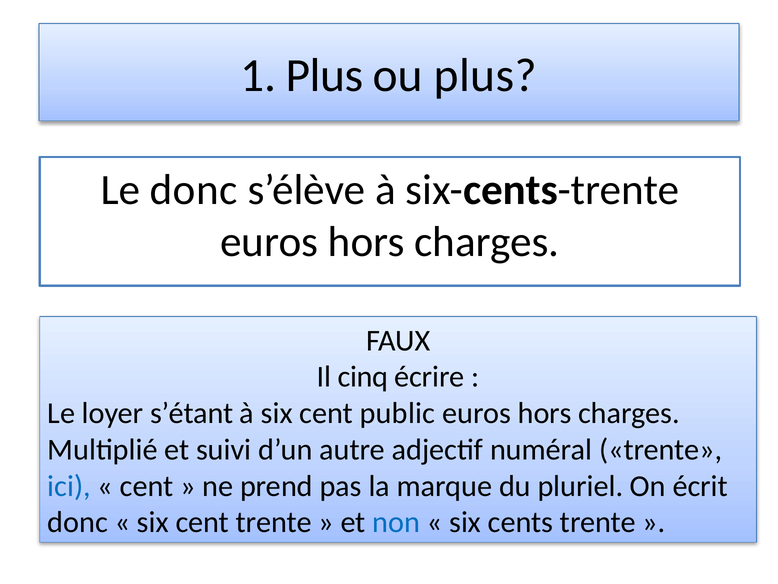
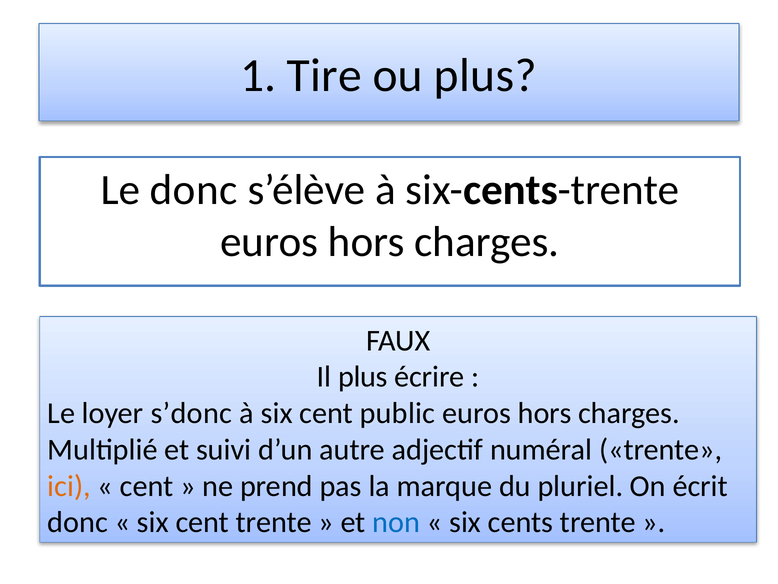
1 Plus: Plus -> Tire (324, 75)
Il cinq: cinq -> plus (363, 377)
s’étant: s’étant -> s’donc (191, 413)
ici colour: blue -> orange (69, 486)
